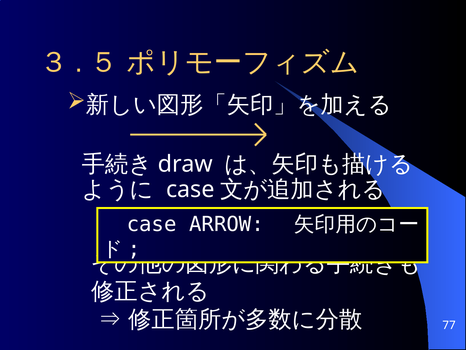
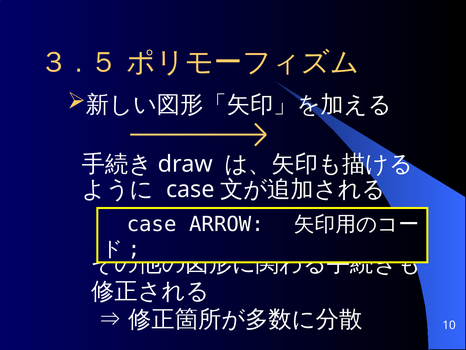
77: 77 -> 10 (449, 325)
